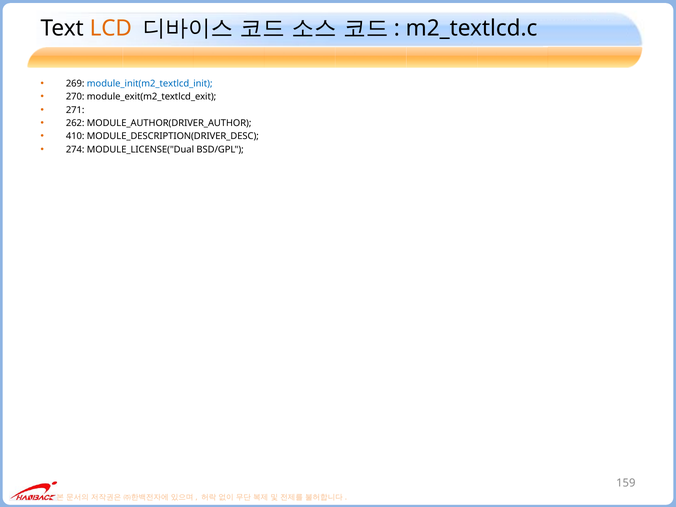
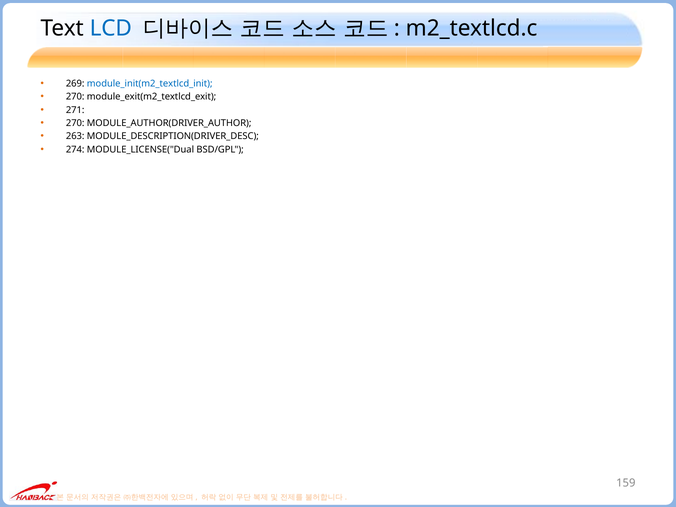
LCD colour: orange -> blue (111, 28)
262: 262 -> 270 (75, 123)
410: 410 -> 263 (75, 136)
